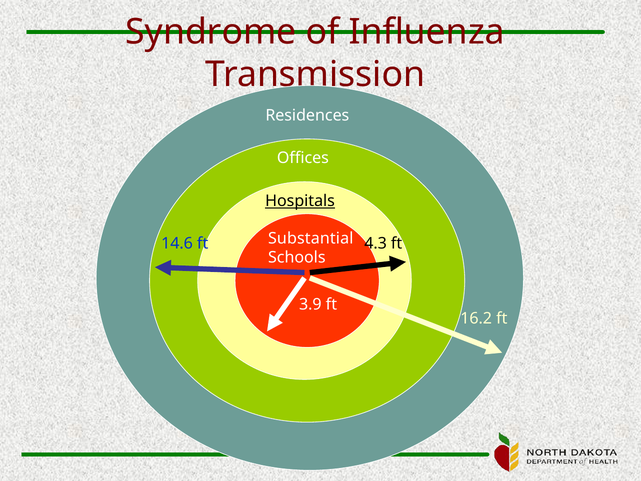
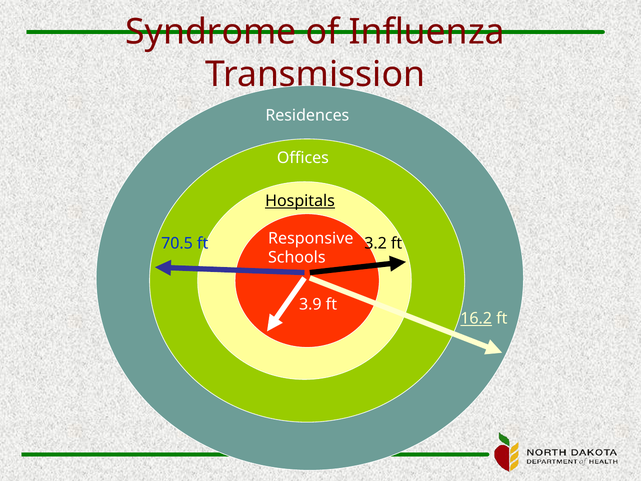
Substantial: Substantial -> Responsive (311, 238)
14.6: 14.6 -> 70.5 (177, 244)
4.3: 4.3 -> 3.2 (376, 244)
16.2 underline: none -> present (476, 318)
